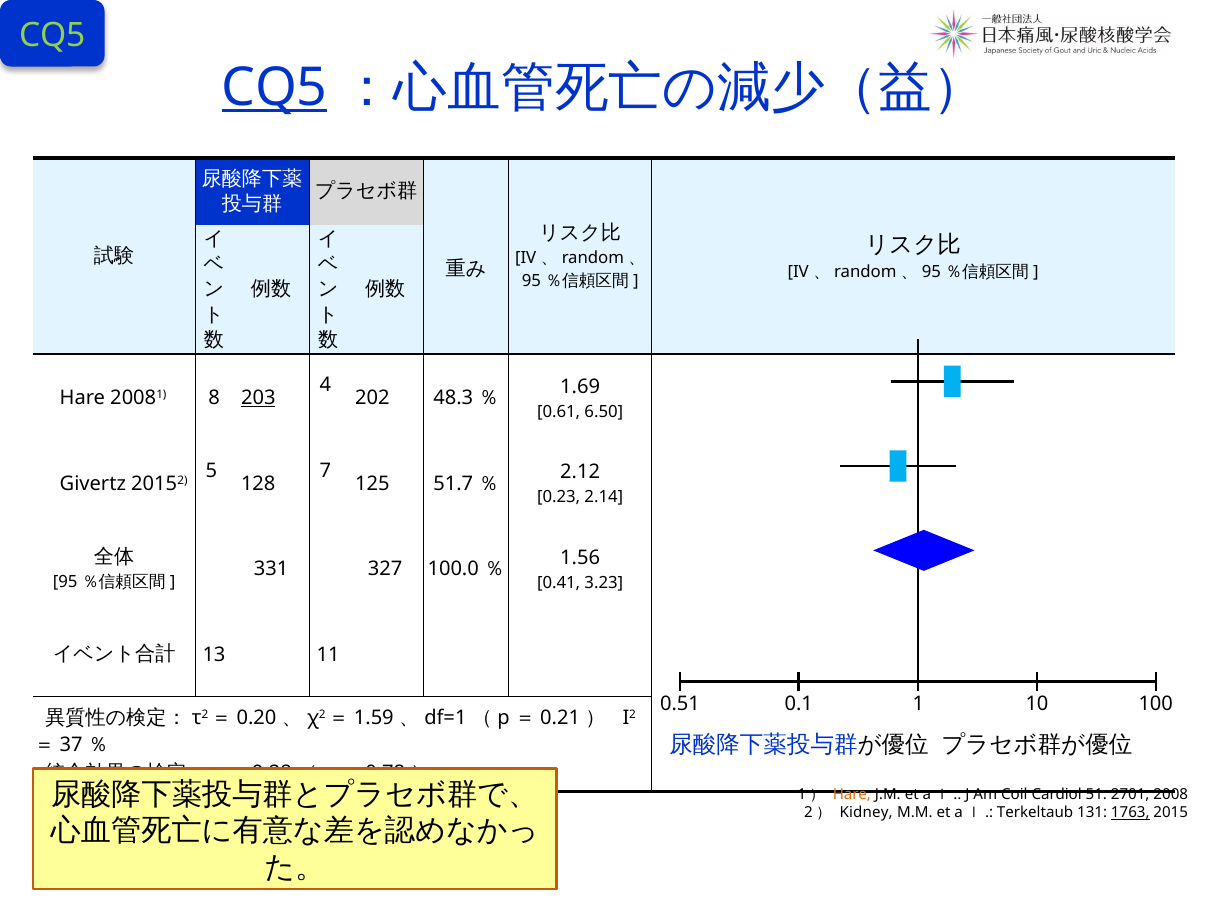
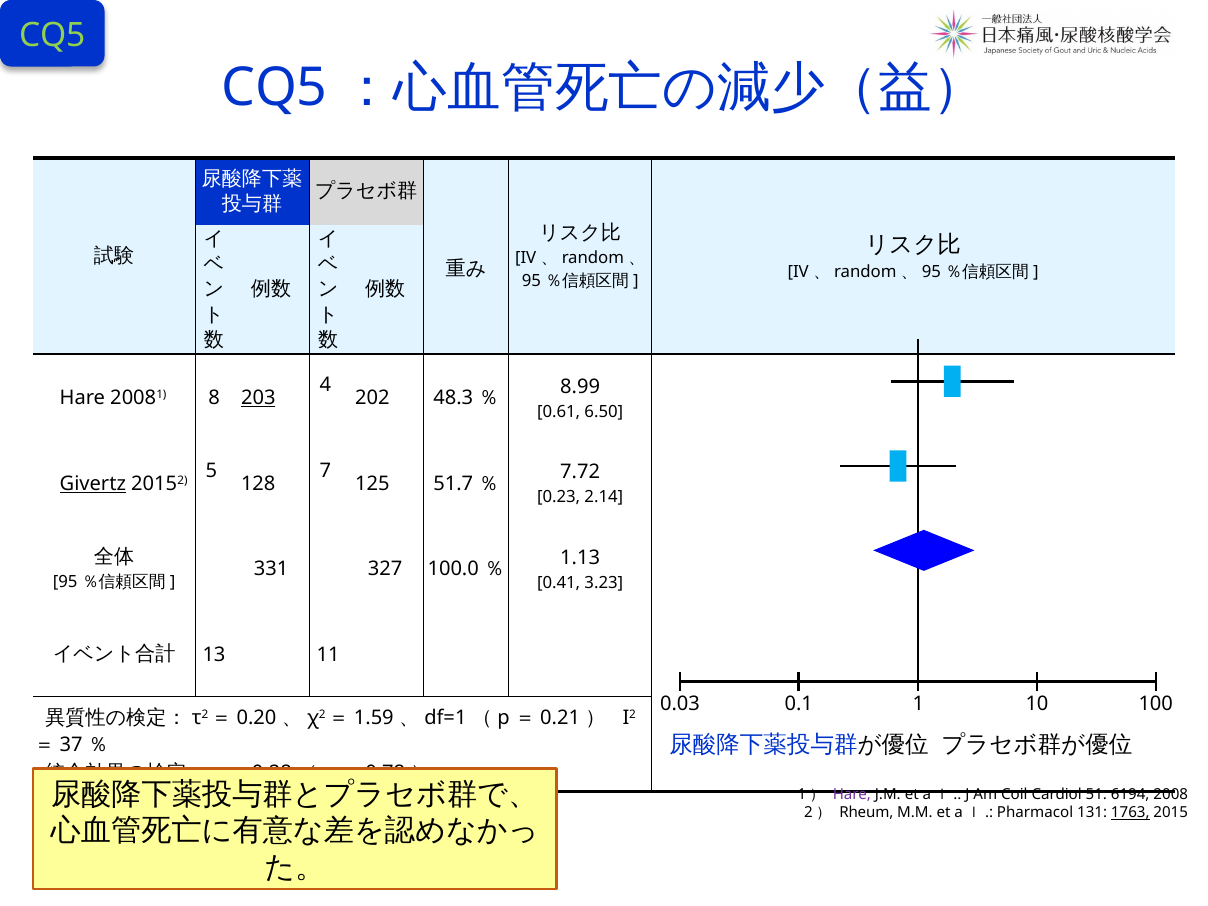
CQ5 underline: present -> none (275, 88)
1.69: 1.69 -> 8.99 (580, 387)
Givertz underline: none -> present (93, 484)
2.12: 2.12 -> 7.72 (580, 472)
1.56: 1.56 -> 1.13 (580, 558)
0.51: 0.51 -> 0.03 (680, 704)
Hare colour: orange -> purple (852, 794)
2701: 2701 -> 6194 (1130, 794)
Kidney: Kidney -> Rheum (866, 813)
Terkeltaub: Terkeltaub -> Pharmacol (1035, 813)
